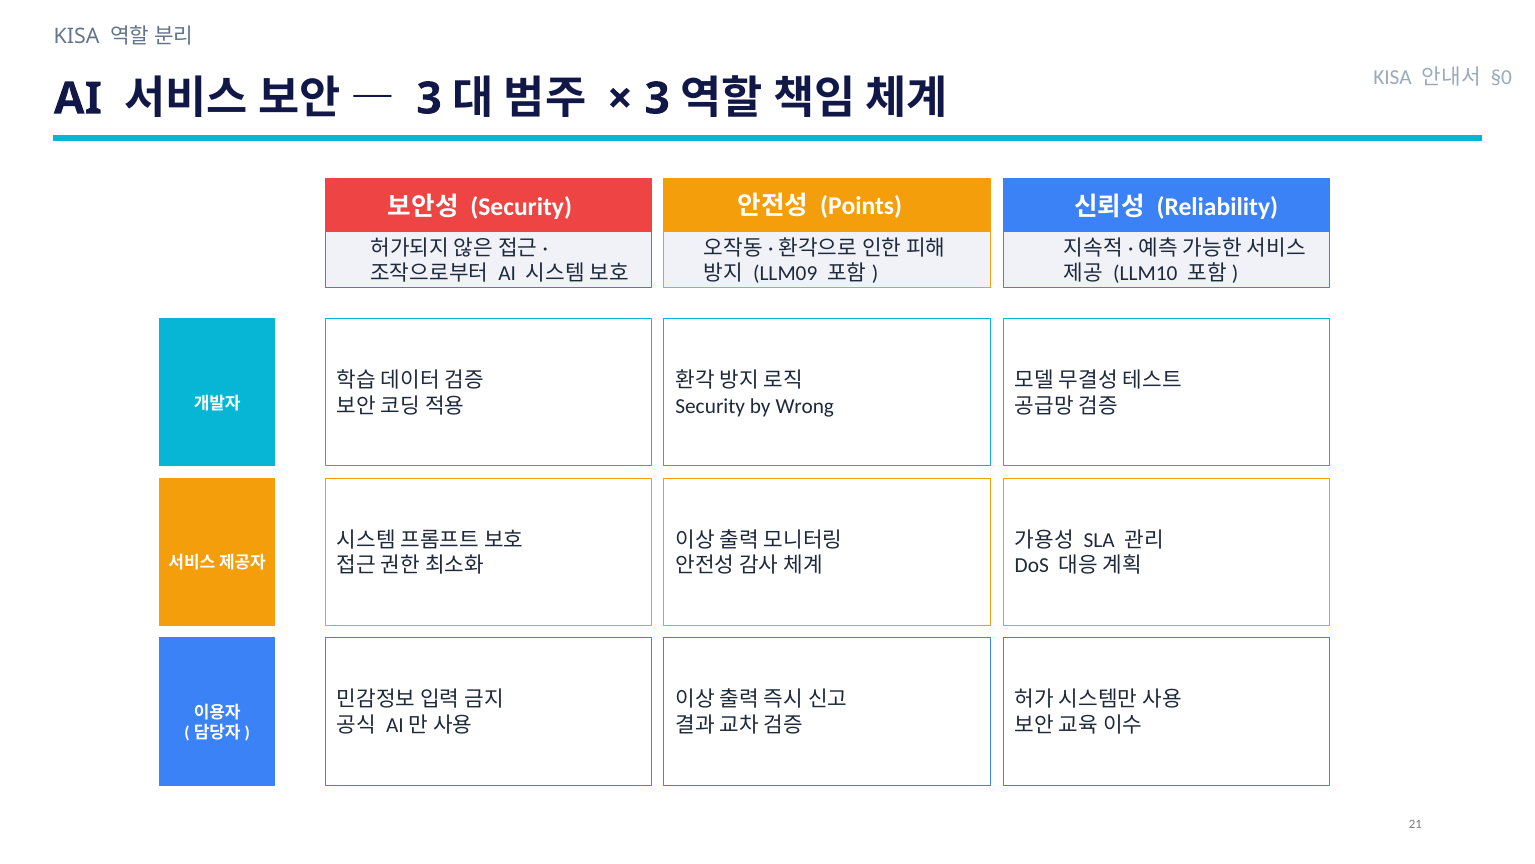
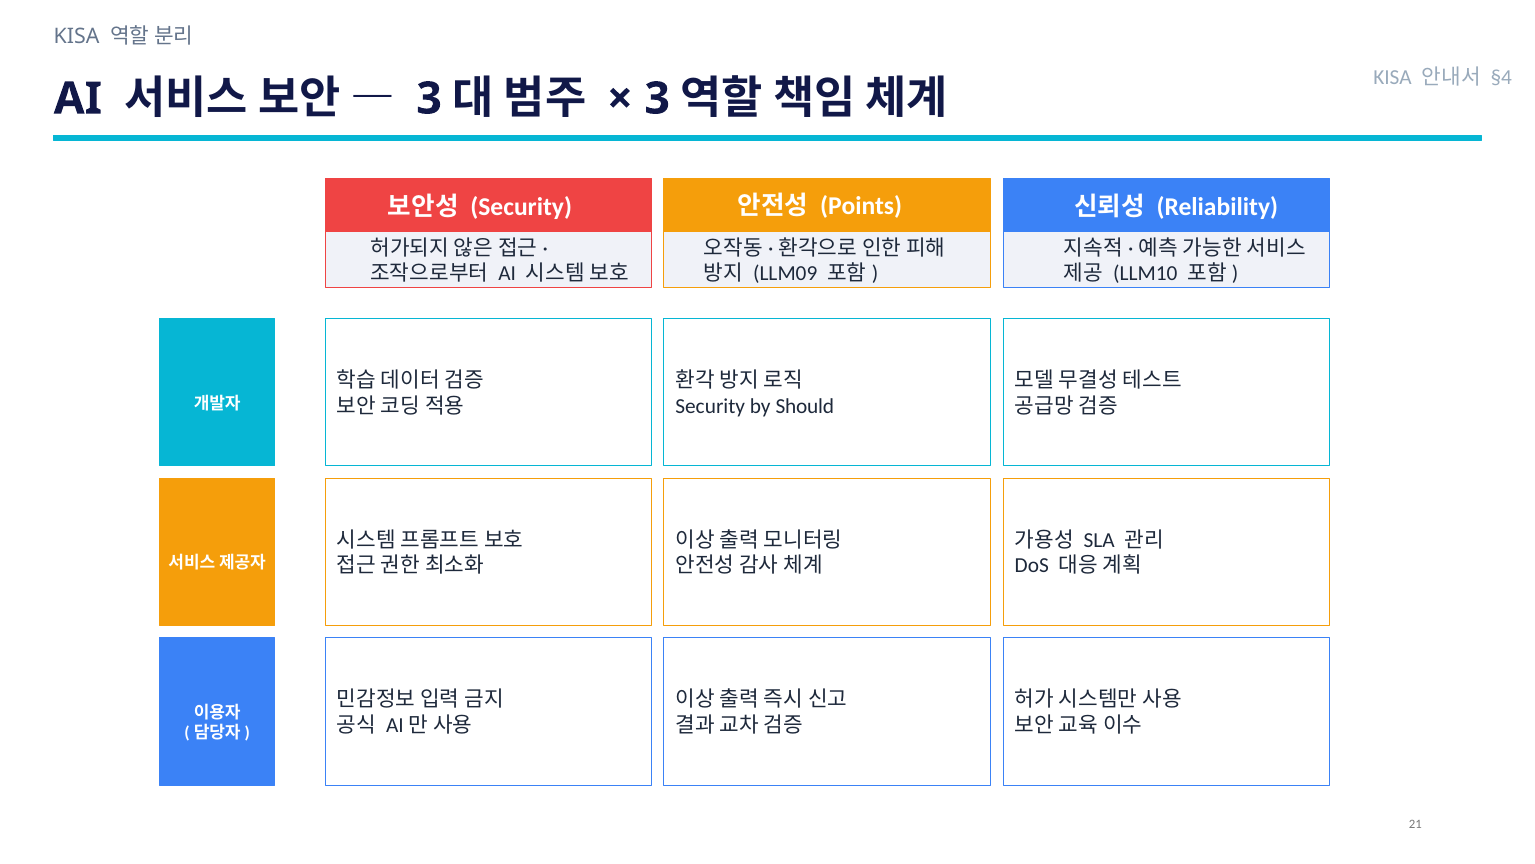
§0: §0 -> §4 (1501, 78)
Wrong: Wrong -> Should (805, 406)
